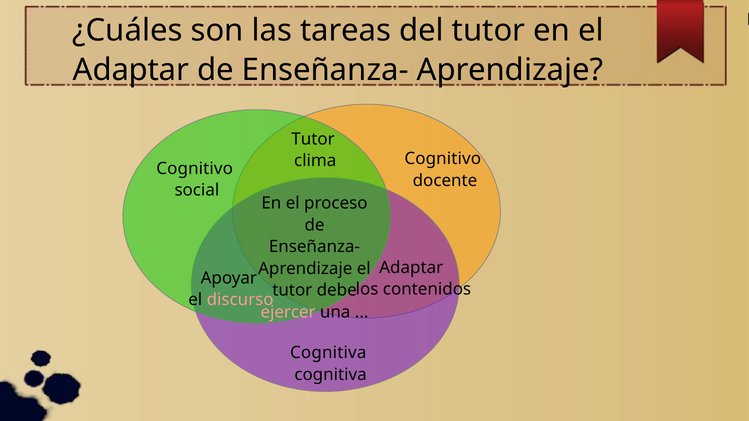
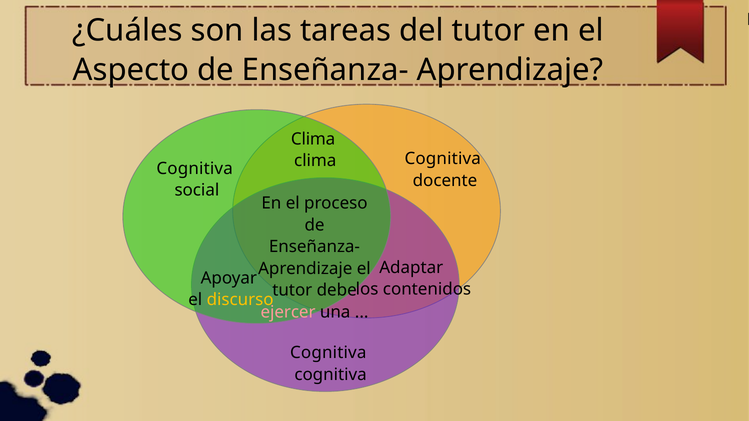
Adaptar: Adaptar -> Aspecto (131, 70)
Tutor: Tutor -> Clima (313, 139)
Cognitivo: Cognitivo -> Cognitiva (443, 159)
Cognitivo: Cognitivo -> Cognitiva (195, 169)
discurso colour: pink -> yellow (240, 300)
